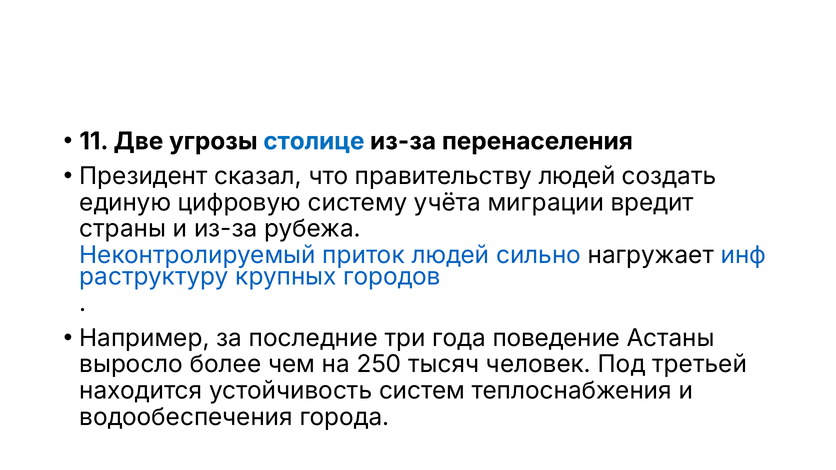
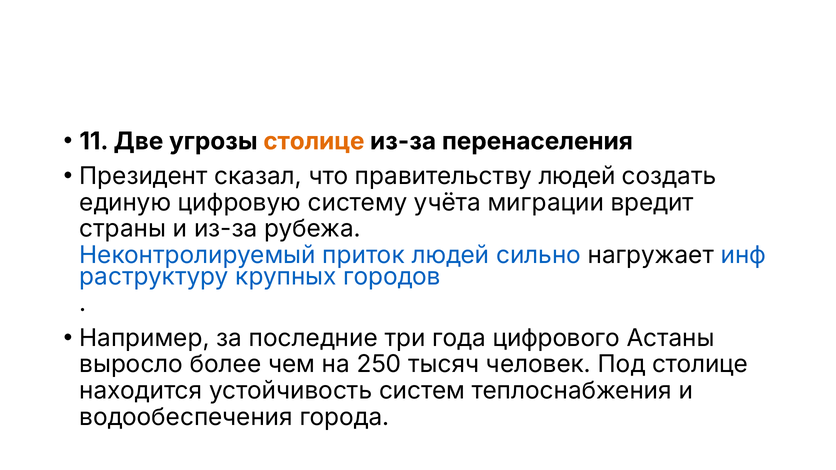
столице colour: blue -> orange (314, 141)
поведение: поведение -> цифрового (556, 338)
Под третьей: третьей -> столице (700, 365)
